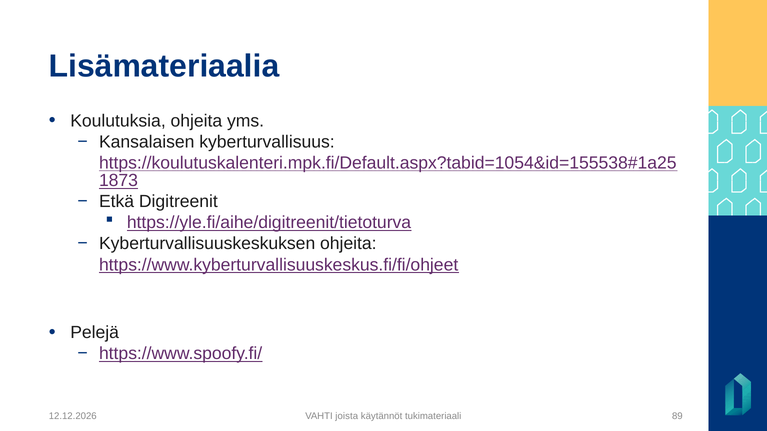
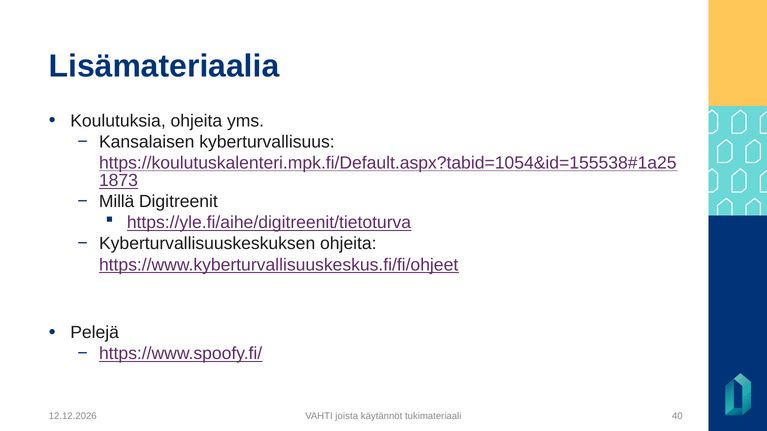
Etkä: Etkä -> Millä (117, 202)
89: 89 -> 40 (677, 416)
